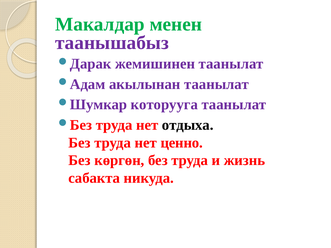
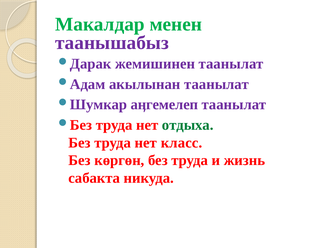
которууга: которууга -> аӊгемелеп (164, 105)
отдыха colour: black -> green (188, 125)
ценно: ценно -> класс (182, 143)
